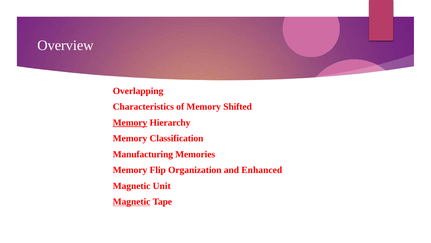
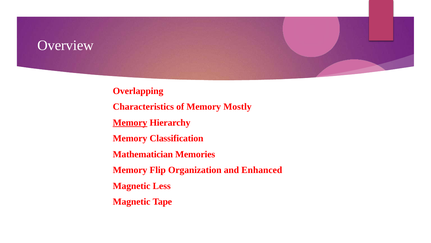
Shifted: Shifted -> Mostly (238, 106)
Manufacturing: Manufacturing -> Mathematician (143, 154)
Unit: Unit -> Less (162, 186)
Magnetic underline: present -> none (132, 201)
